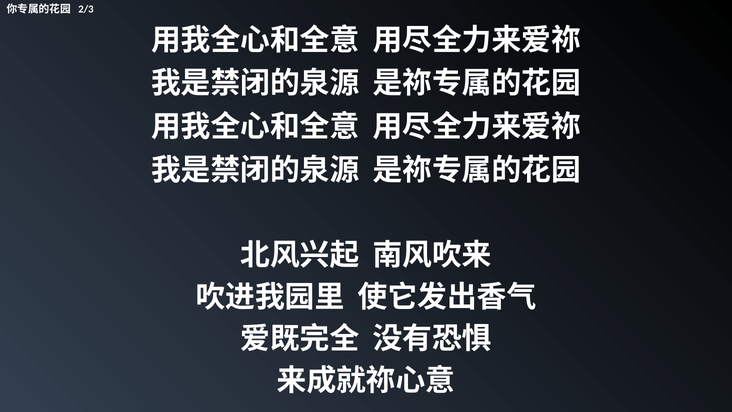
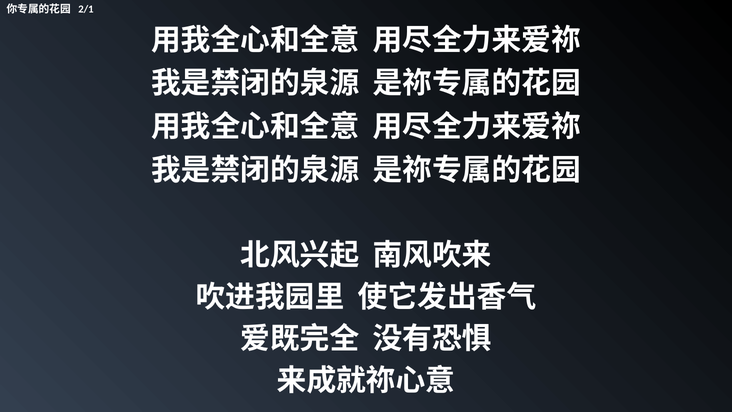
2/3: 2/3 -> 2/1 (86, 9)
